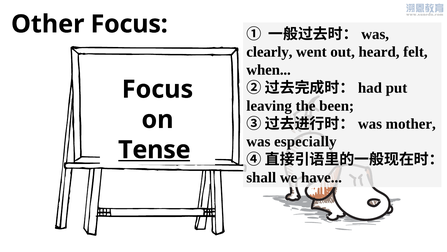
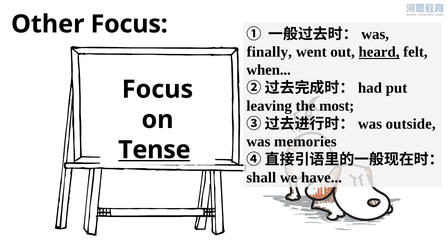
clearly: clearly -> finally (269, 52)
heard underline: none -> present (379, 52)
been: been -> most (337, 106)
mother: mother -> outside (411, 123)
especially: especially -> memories (305, 141)
